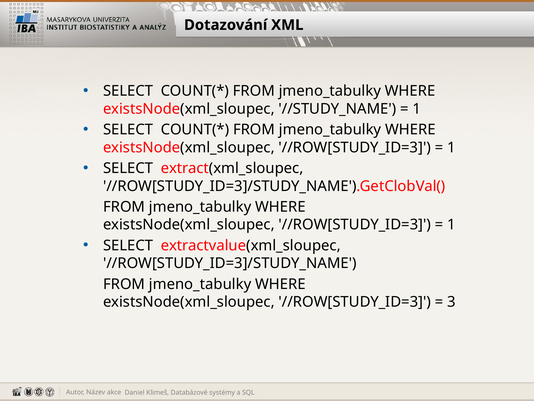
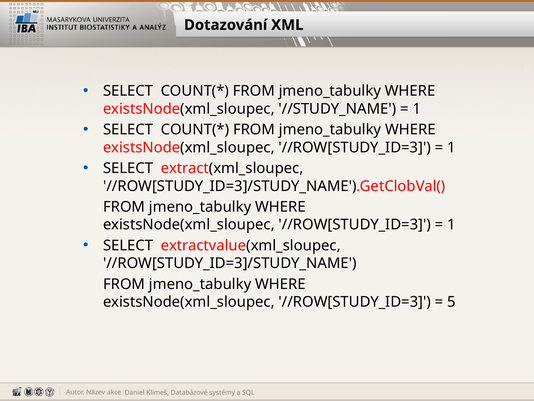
3: 3 -> 5 (451, 302)
